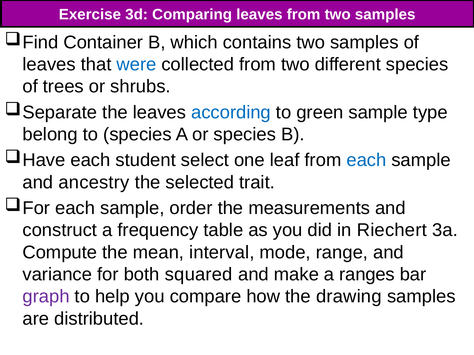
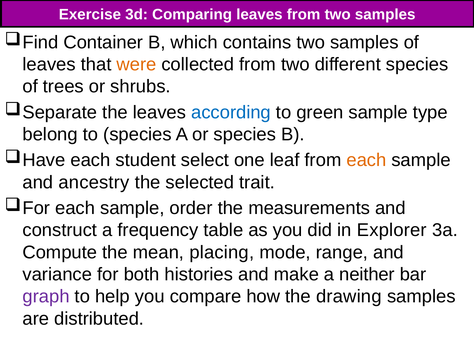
were colour: blue -> orange (136, 65)
each colour: blue -> orange (366, 160)
Riechert: Riechert -> Explorer (392, 231)
interval: interval -> placing (222, 253)
squared: squared -> histories (199, 275)
ranges: ranges -> neither (367, 275)
